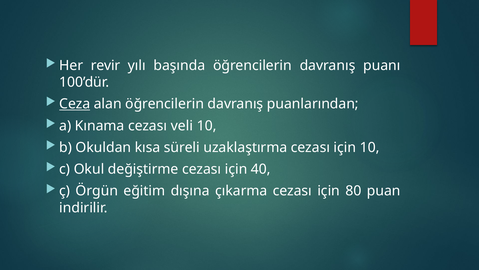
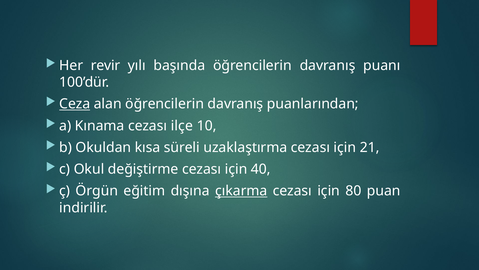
veli: veli -> ilçe (182, 125)
için 10: 10 -> 21 (370, 147)
çıkarma underline: none -> present (241, 191)
